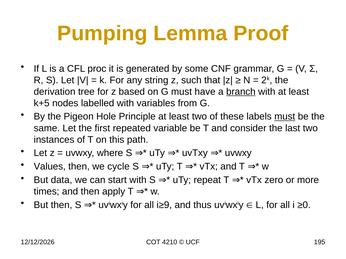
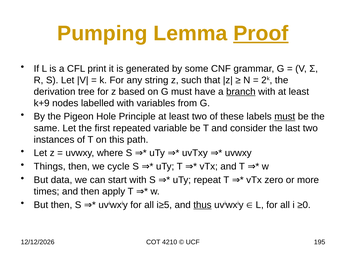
Proof underline: none -> present (261, 33)
proc: proc -> print (97, 69)
k+5: k+5 -> k+9 (42, 103)
Values: Values -> Things (50, 167)
i≥9: i≥9 -> i≥5 (164, 205)
thus underline: none -> present (202, 205)
